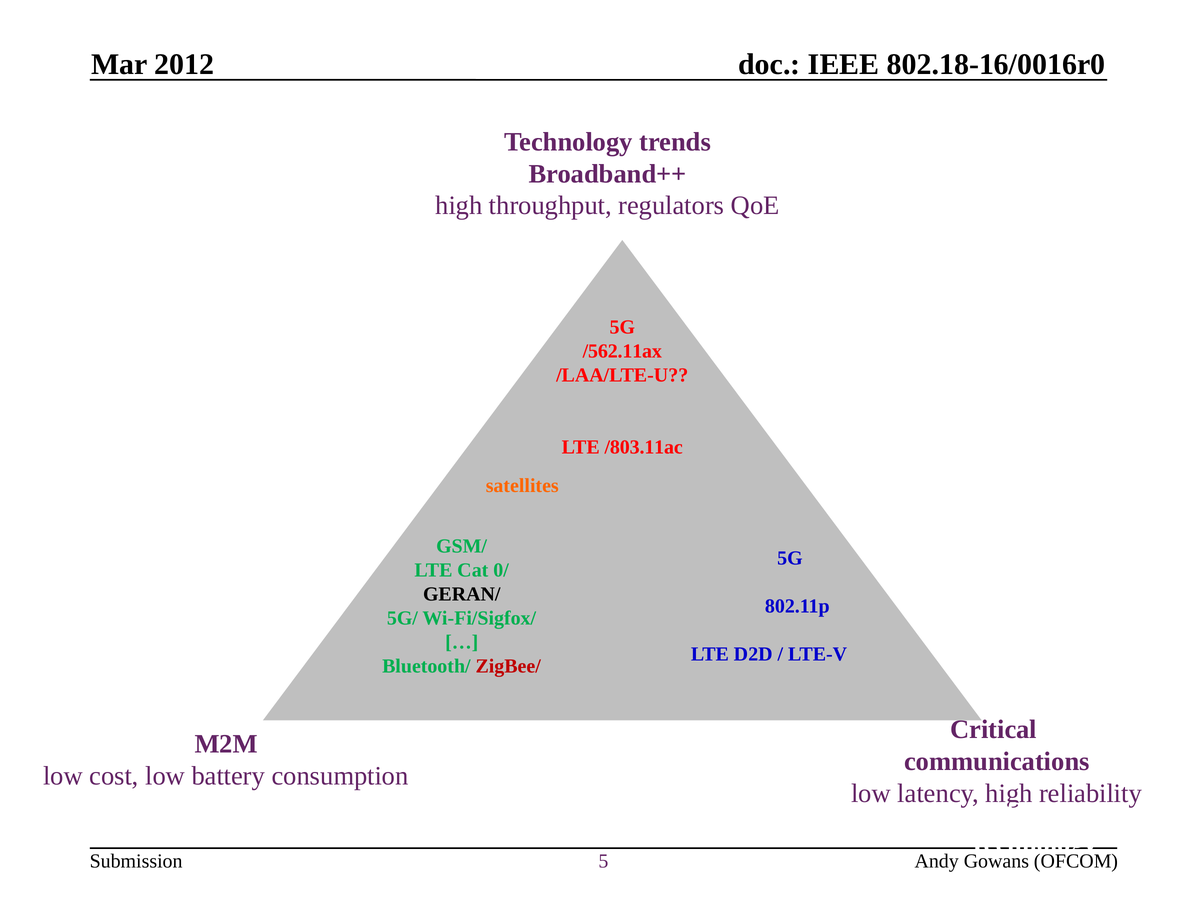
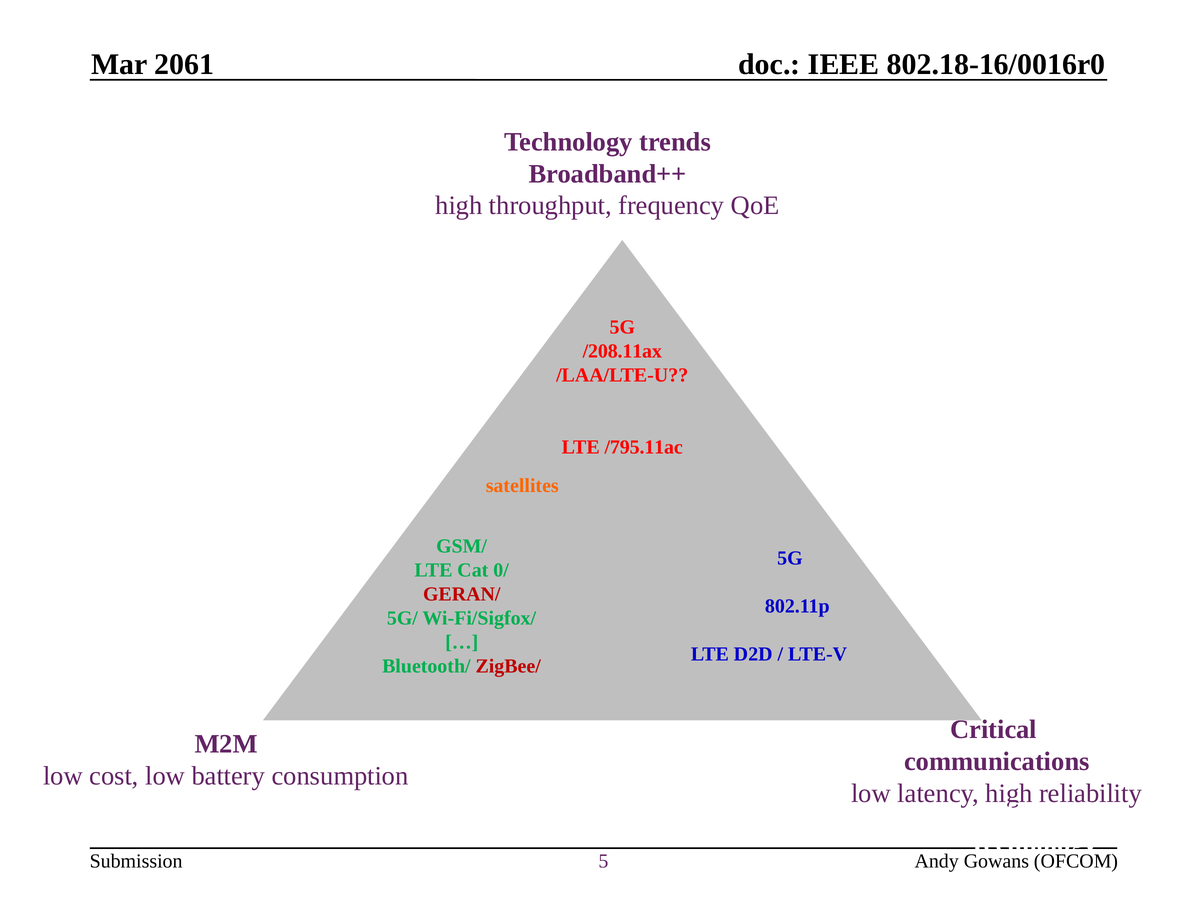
2012: 2012 -> 2061 (184, 64)
regulators: regulators -> frequency (671, 206)
/562.11ax: /562.11ax -> /208.11ax (622, 351)
/803.11ac: /803.11ac -> /795.11ac (644, 447)
GERAN/ colour: black -> red (462, 594)
